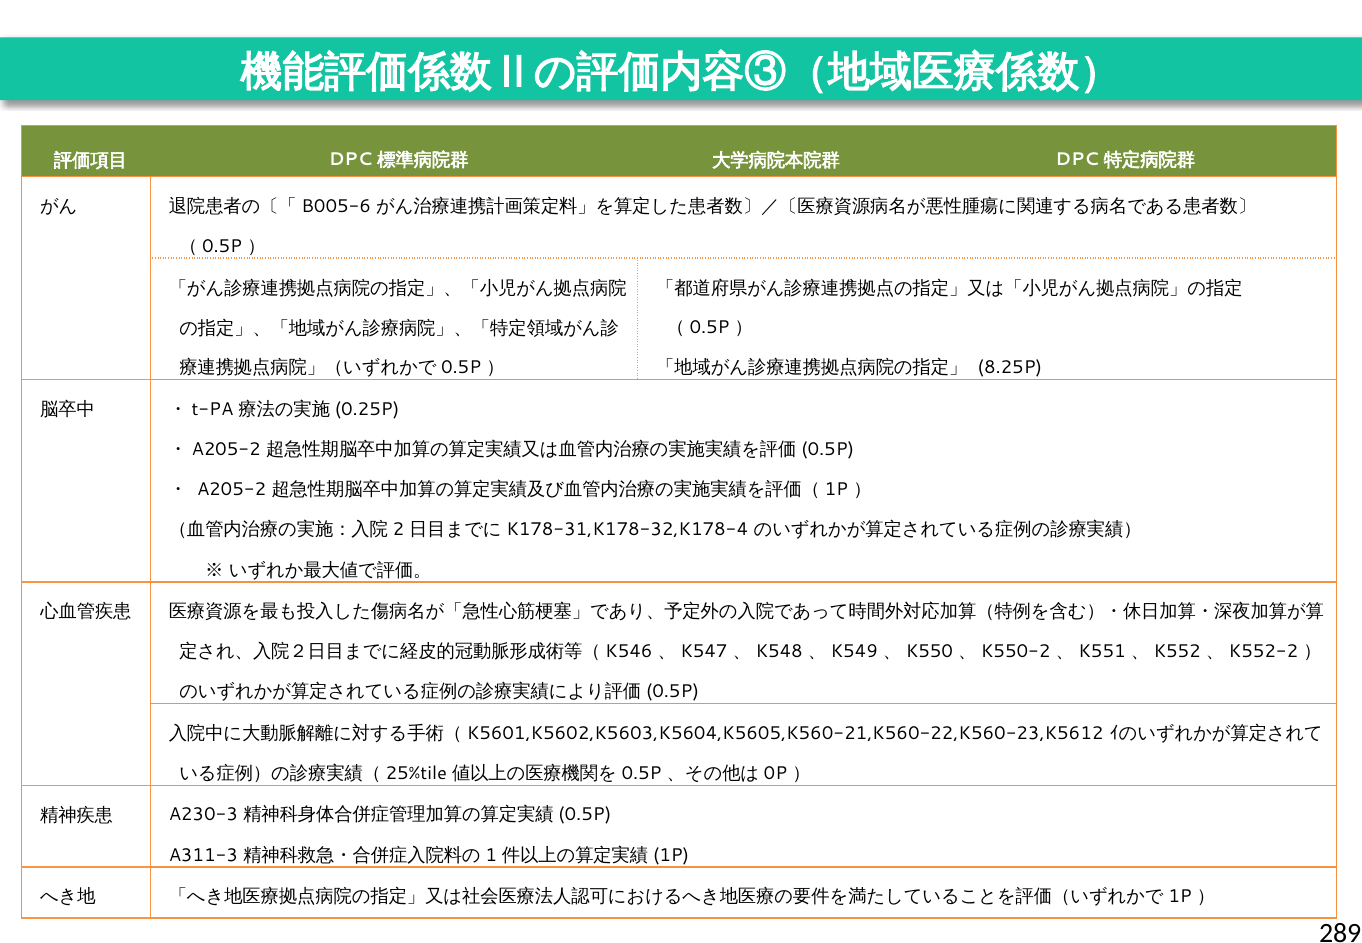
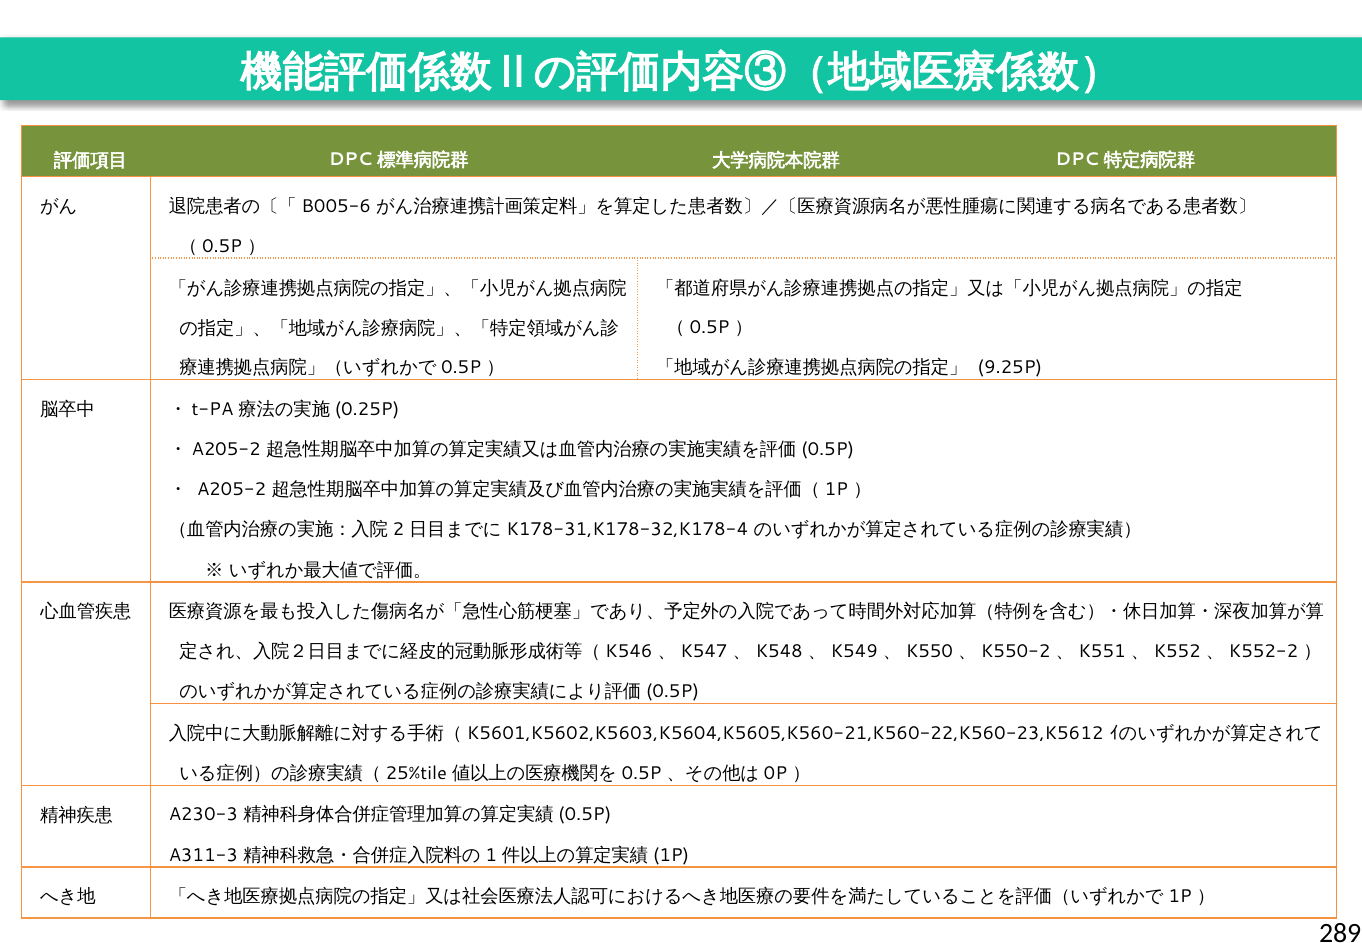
8.25P: 8.25P -> 9.25P (1010, 368)
